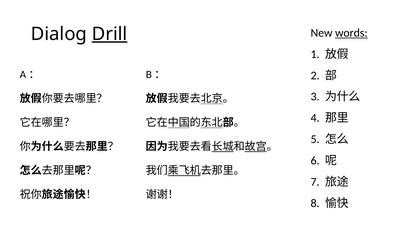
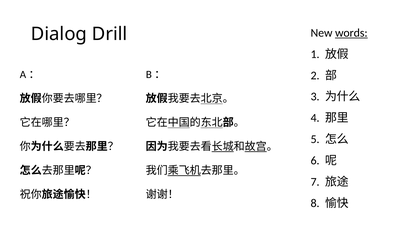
Drill underline: present -> none (110, 34)
